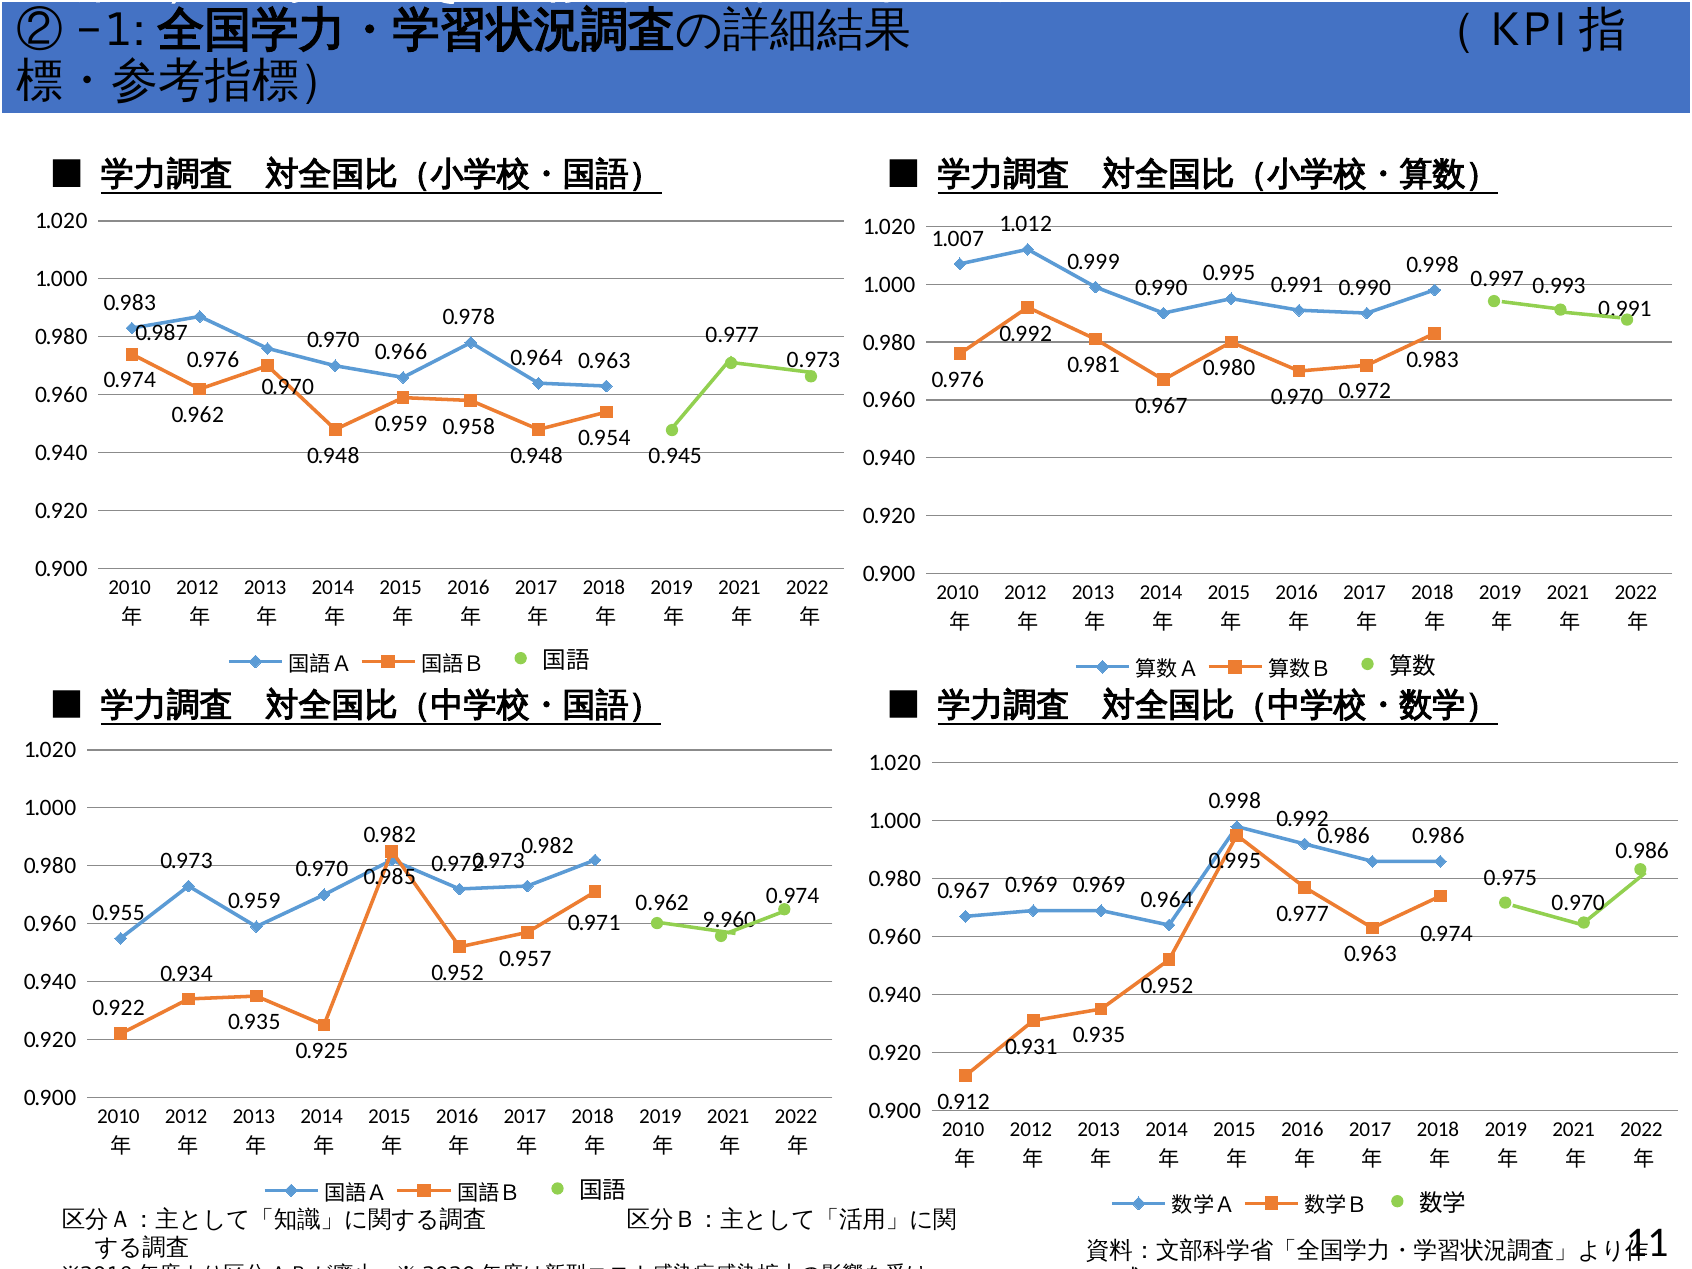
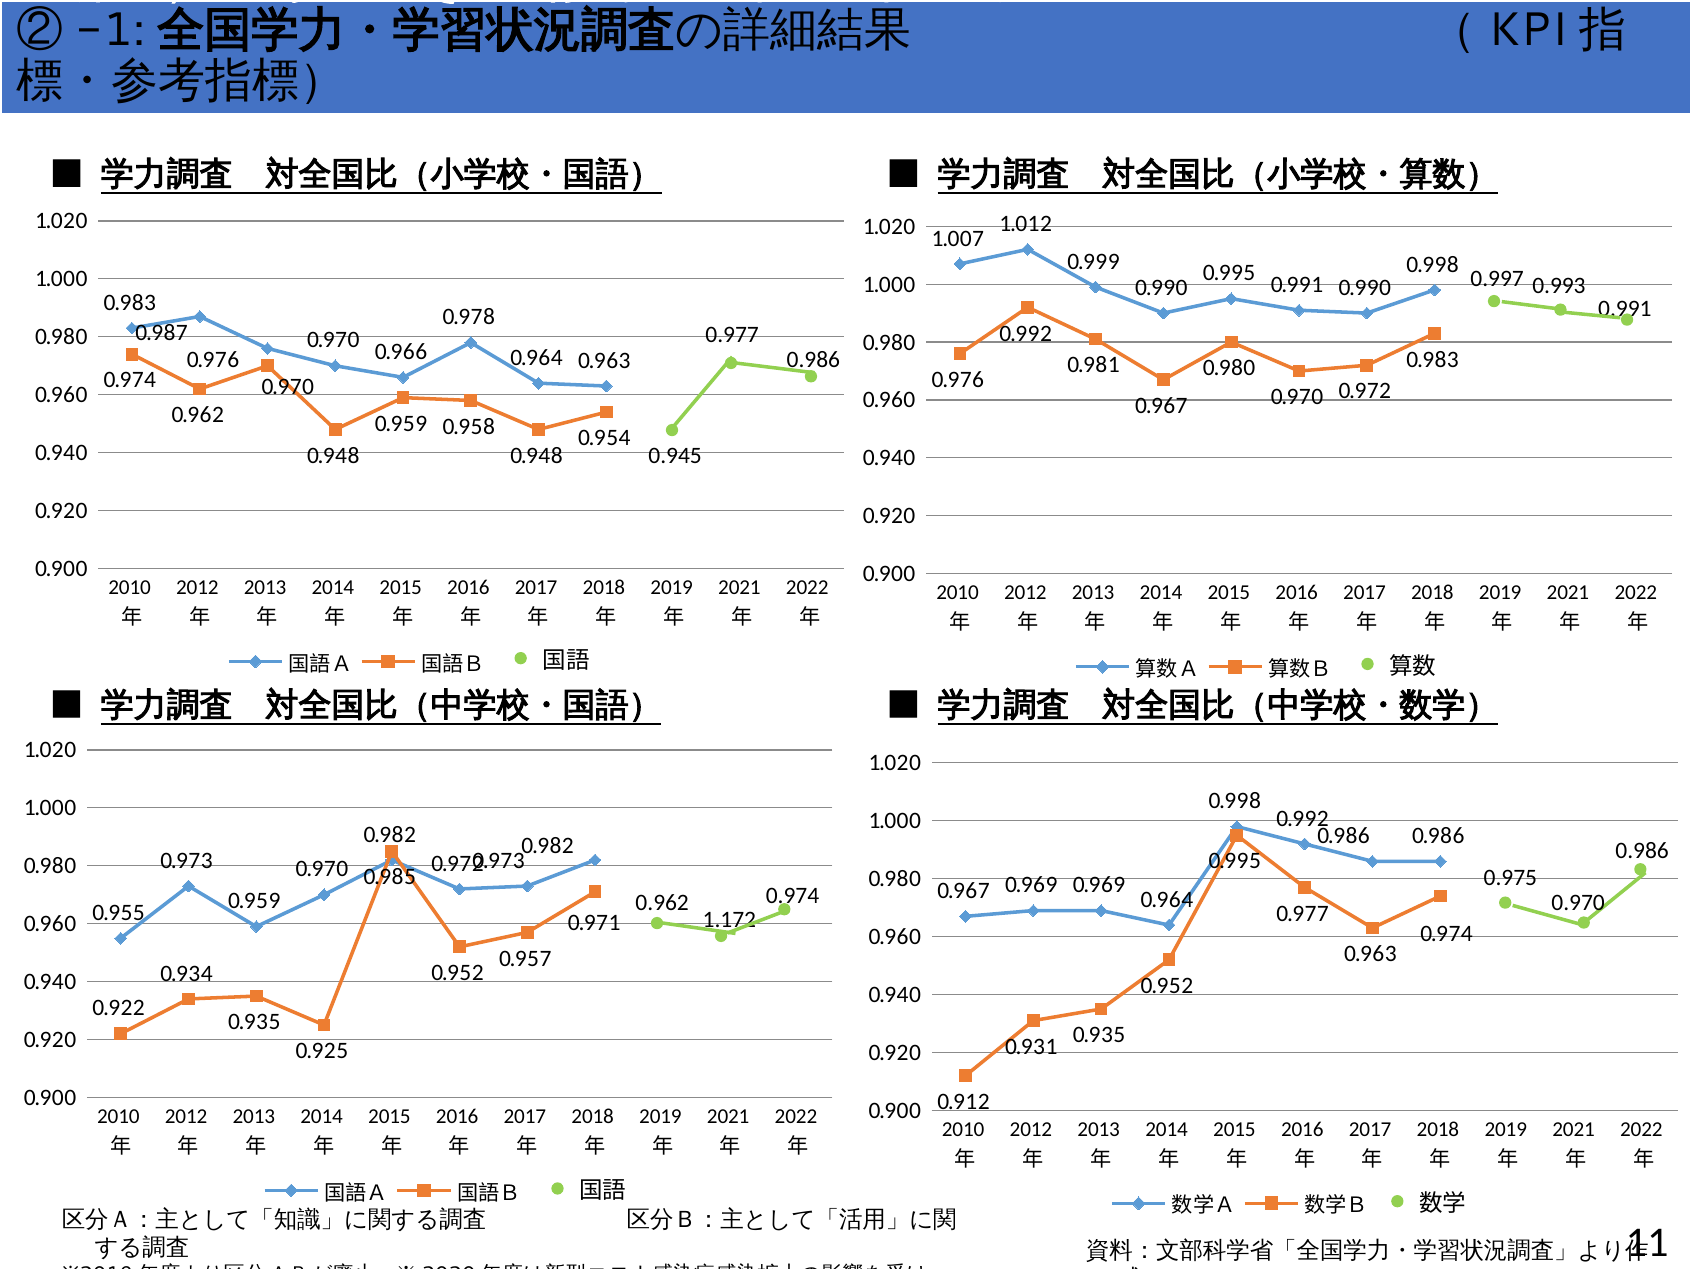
0.973: 0.973 -> 0.986 (813, 360)
9.960: 9.960 -> 1.172 (729, 920)
